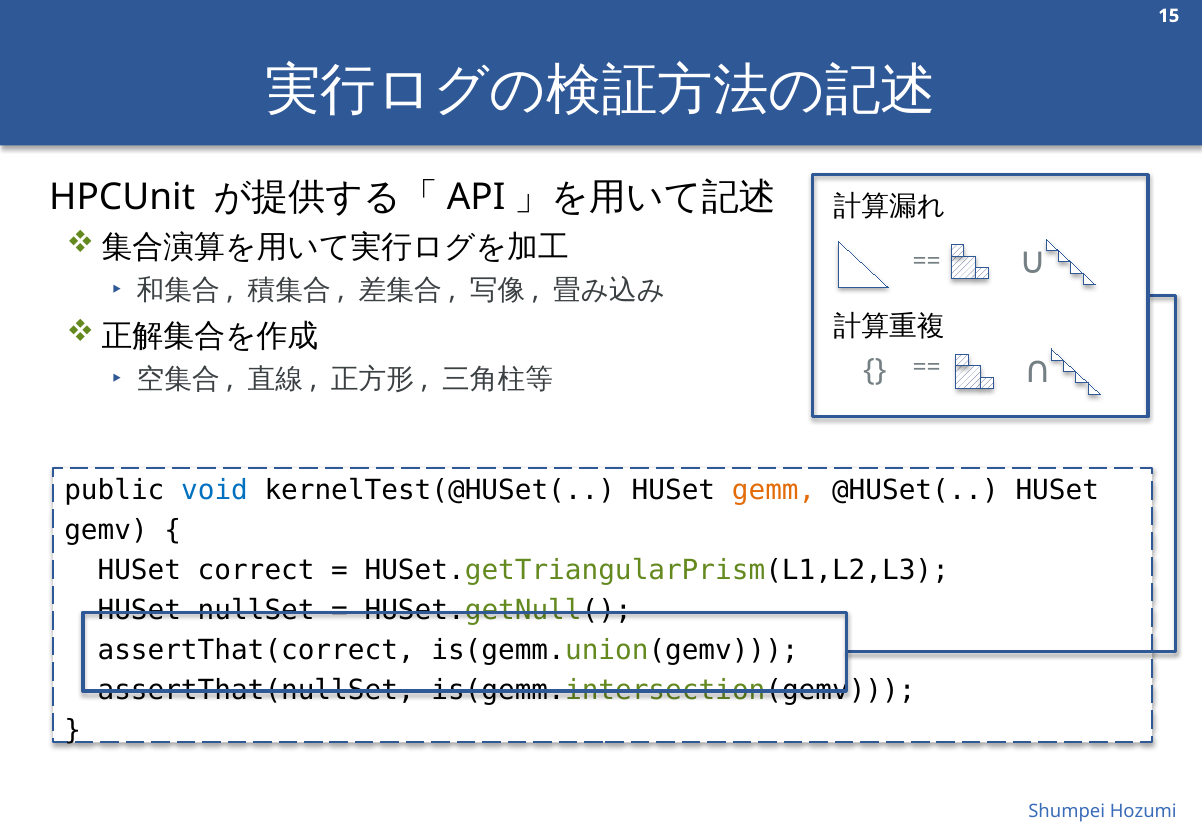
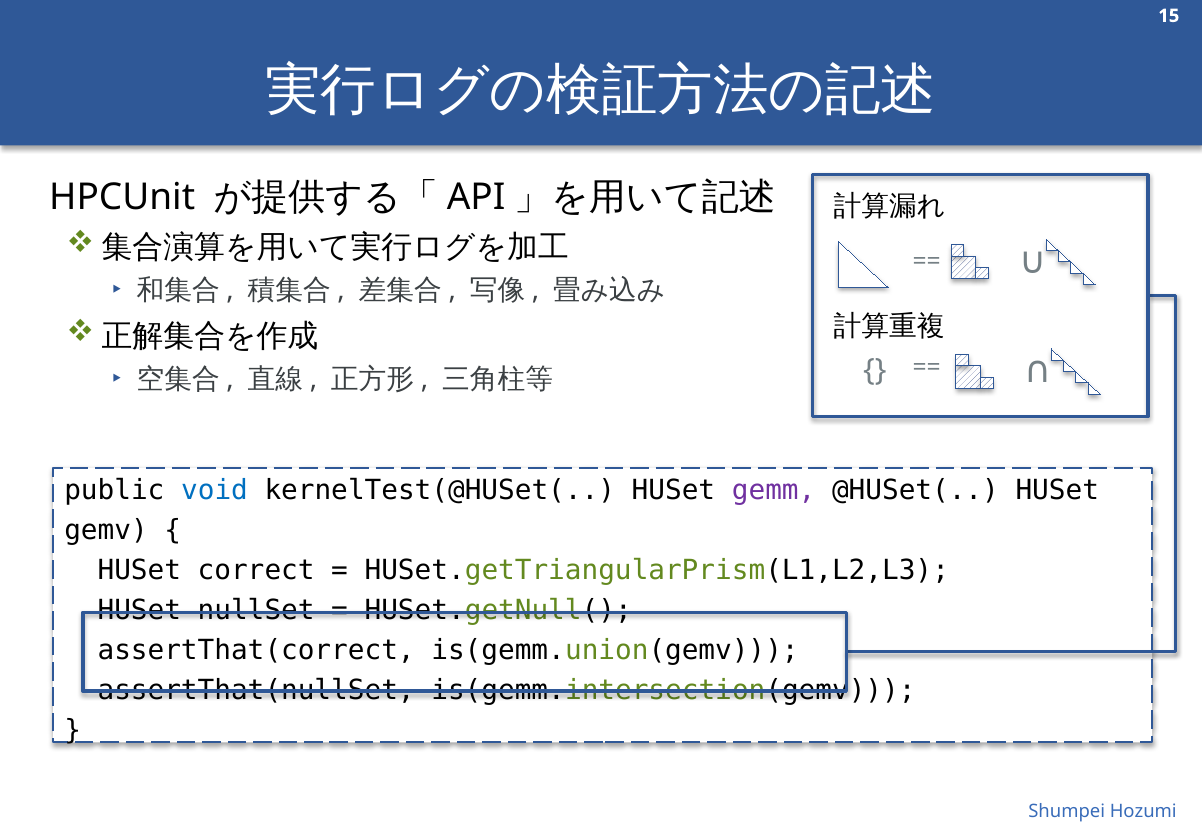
gemm colour: orange -> purple (774, 491)
